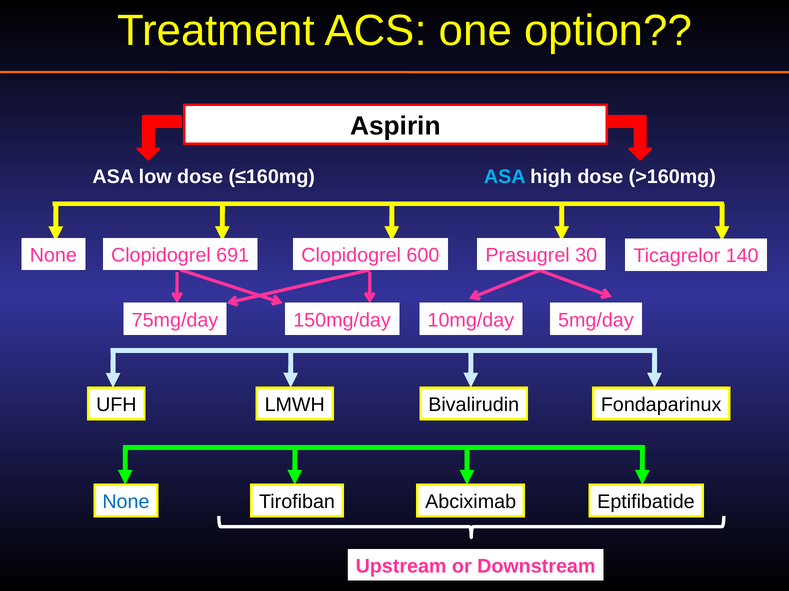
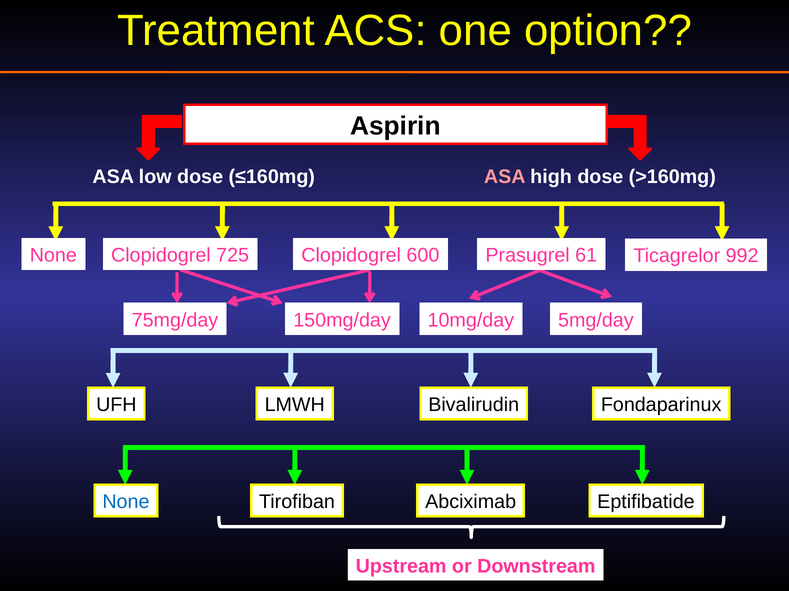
ASA colour: light blue -> pink (505, 177)
691: 691 -> 725 (233, 256)
30: 30 -> 61 (586, 256)
140: 140 -> 992 (742, 256)
